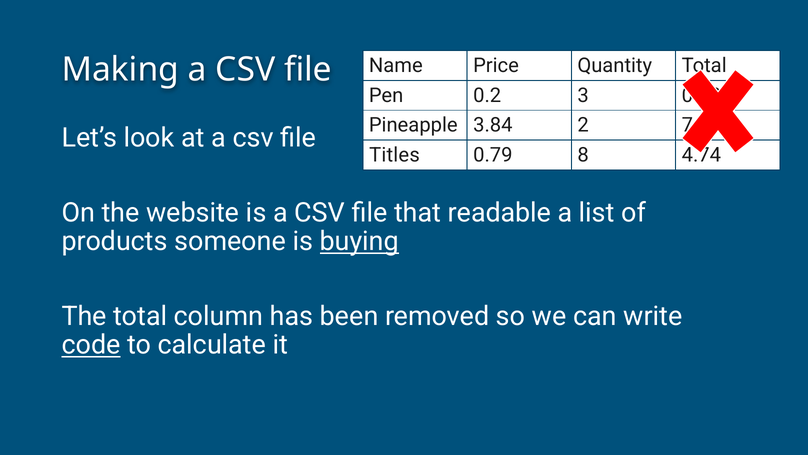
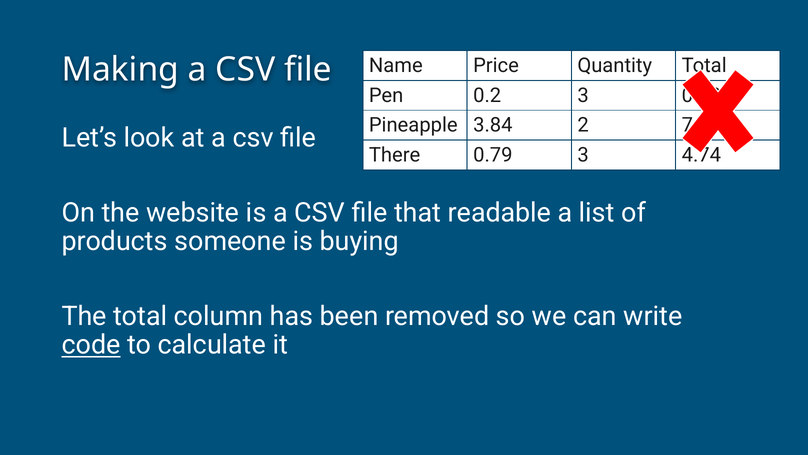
Titles: Titles -> There (395, 155)
0.79 8: 8 -> 3 (583, 155)
buying underline: present -> none (359, 241)
